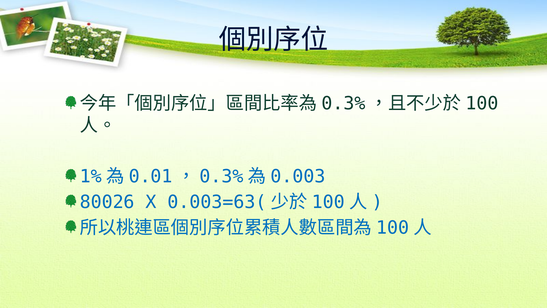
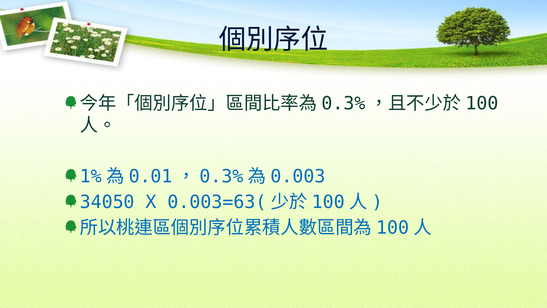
80026: 80026 -> 34050 (107, 202)
